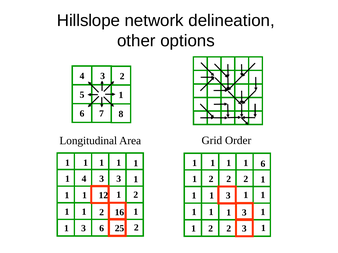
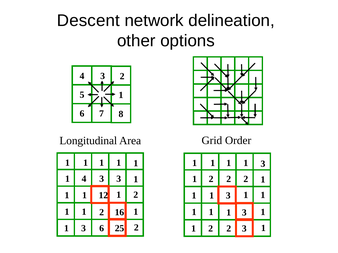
Hillslope: Hillslope -> Descent (88, 21)
1 6: 6 -> 3 (263, 164)
